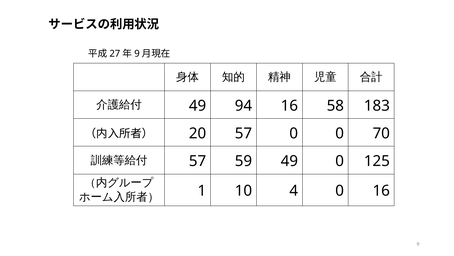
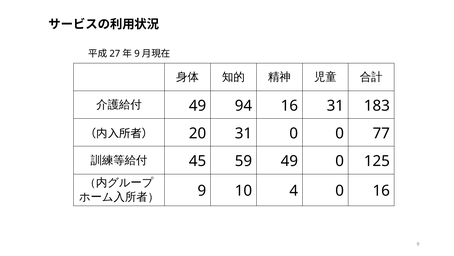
16 58: 58 -> 31 (335, 105)
20 57: 57 -> 31 (243, 133)
70: 70 -> 77 (381, 133)
57: 57 -> 45 (198, 161)
1: 1 -> 9 (202, 190)
